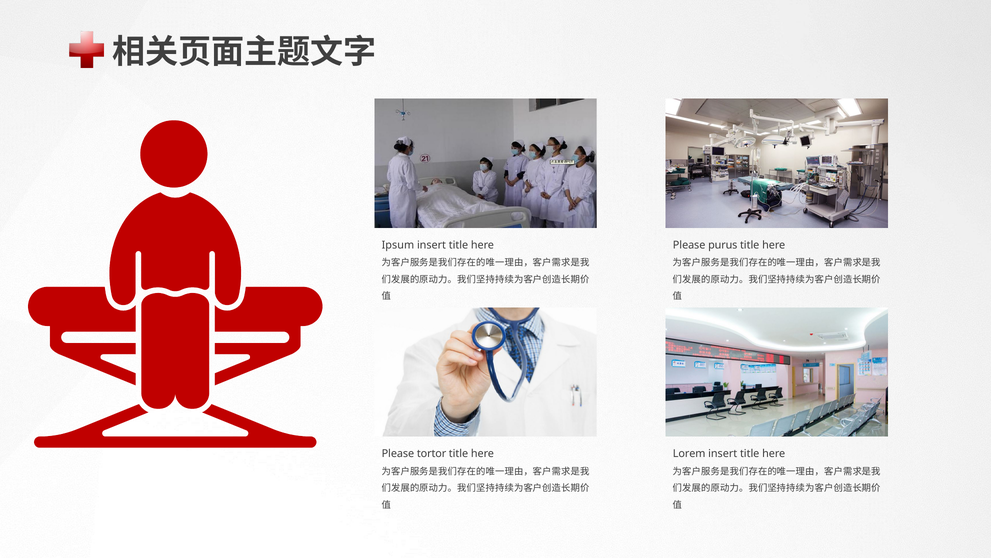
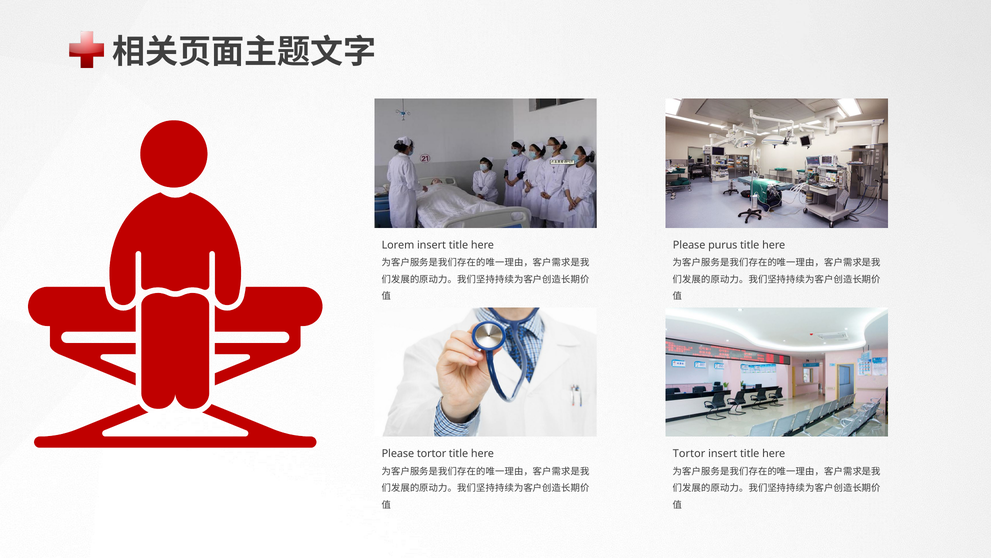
Ipsum: Ipsum -> Lorem (398, 245)
Lorem: Lorem -> Tortor (689, 453)
